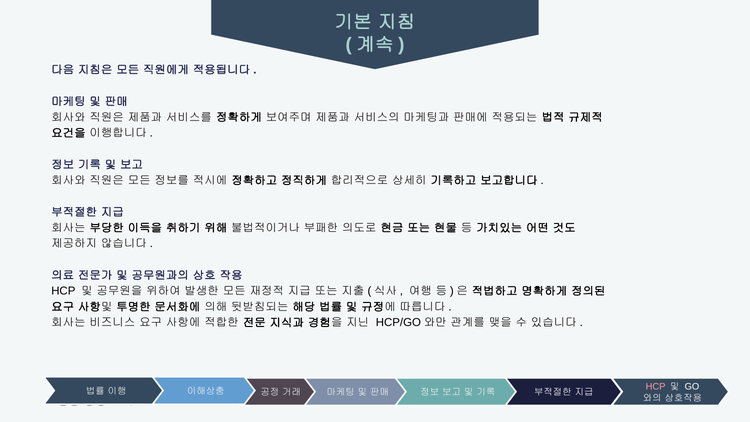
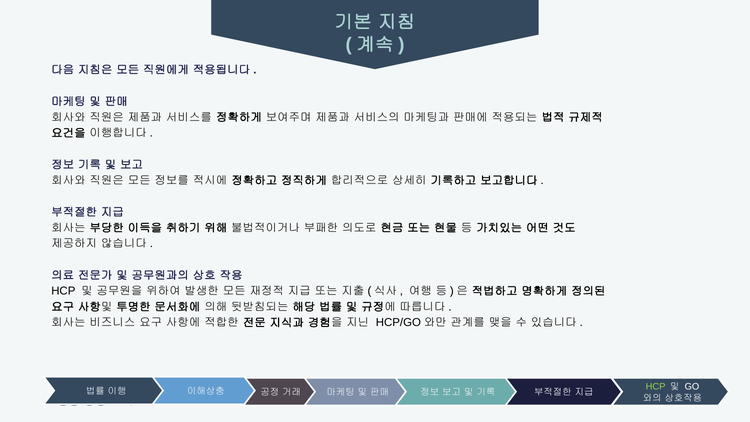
HCP colour: pink -> light green (656, 387)
